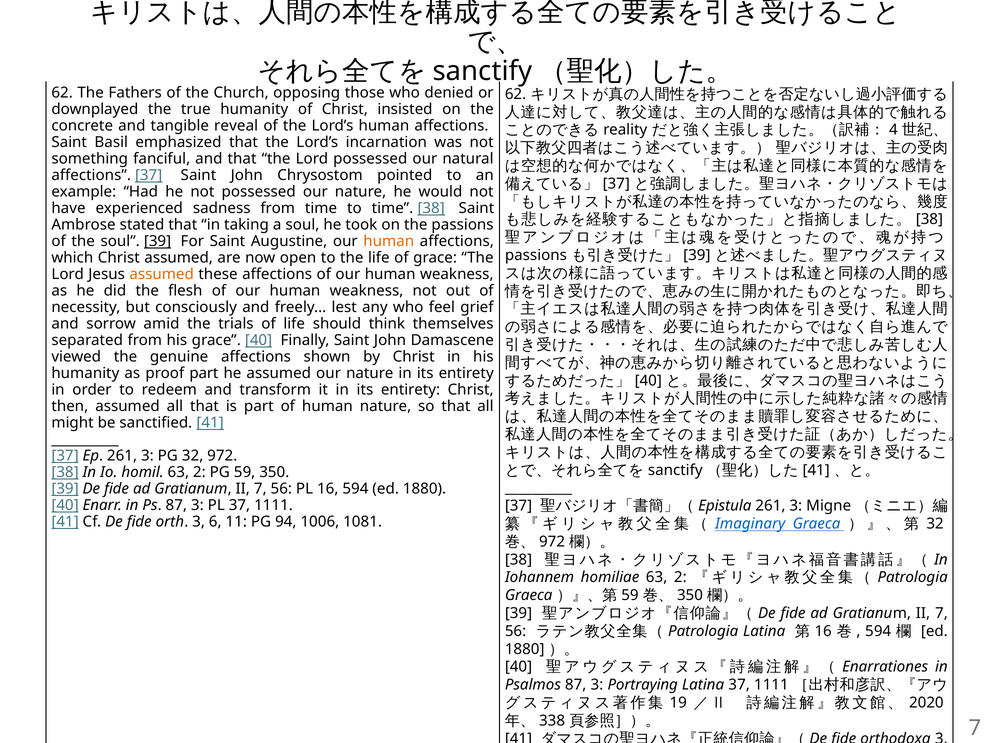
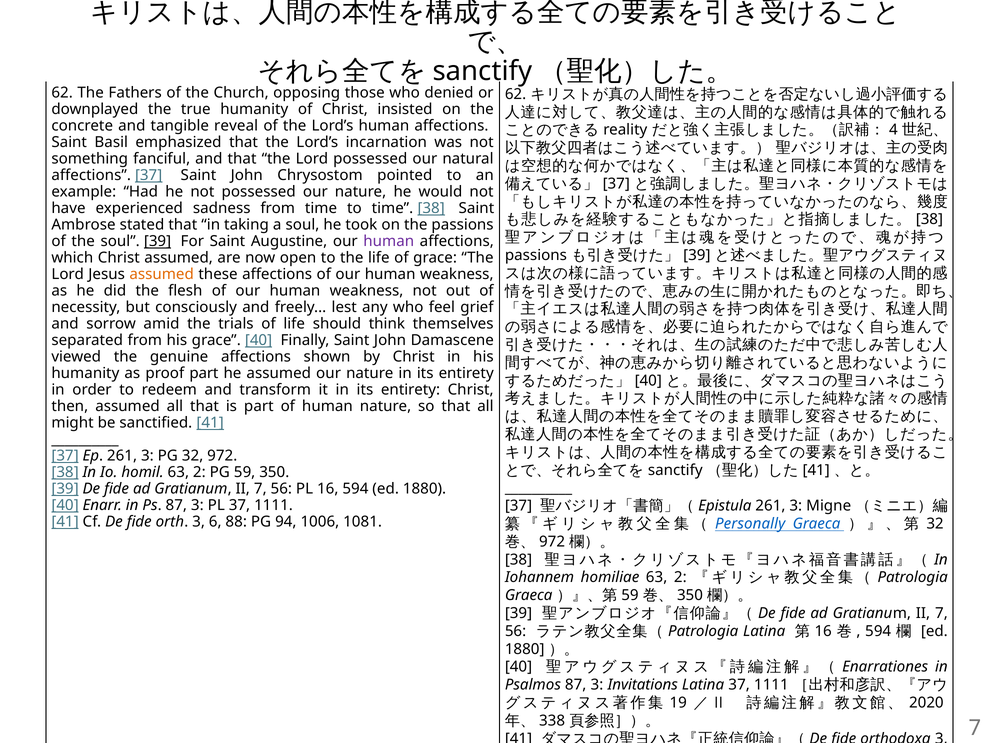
human colour: orange -> purple (389, 241)
11: 11 -> 88 (236, 522)
Imaginary: Imaginary -> Personally (750, 524)
Portraying: Portraying -> Invitations (643, 685)
